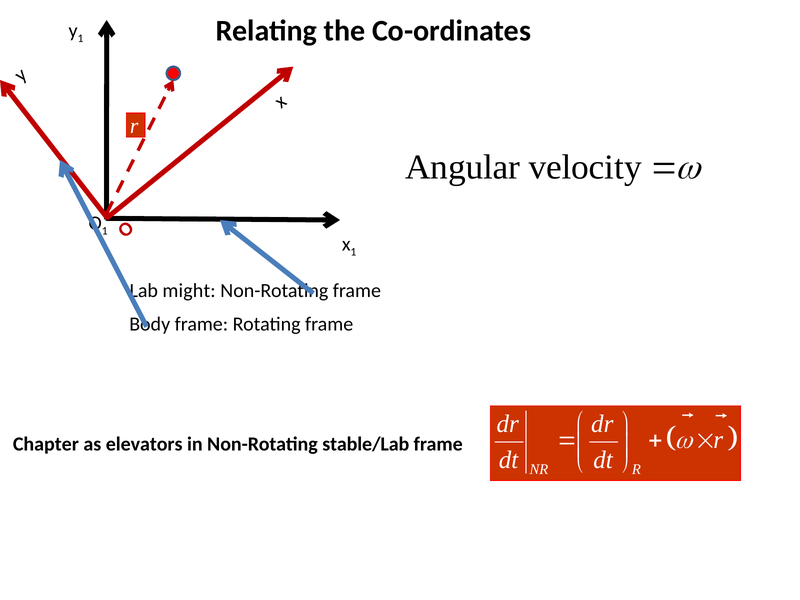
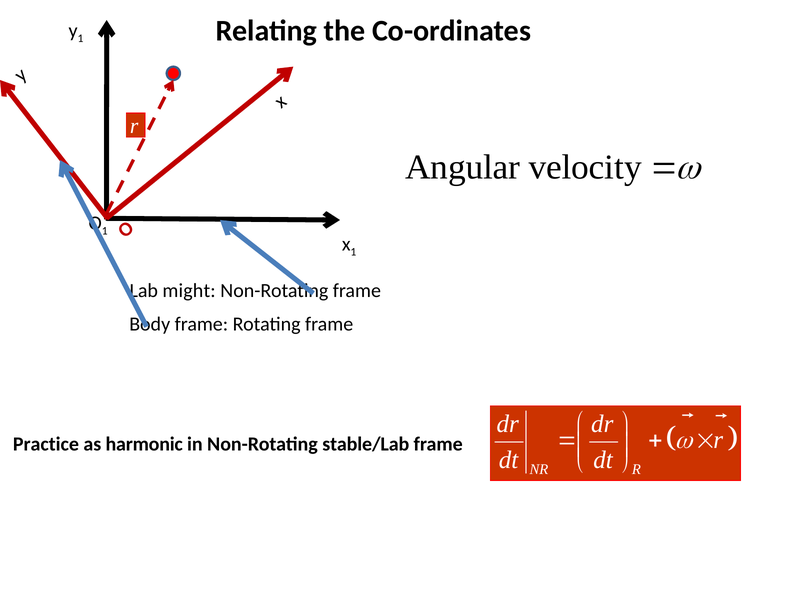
Chapter: Chapter -> Practice (46, 444)
elevators: elevators -> harmonic (144, 444)
